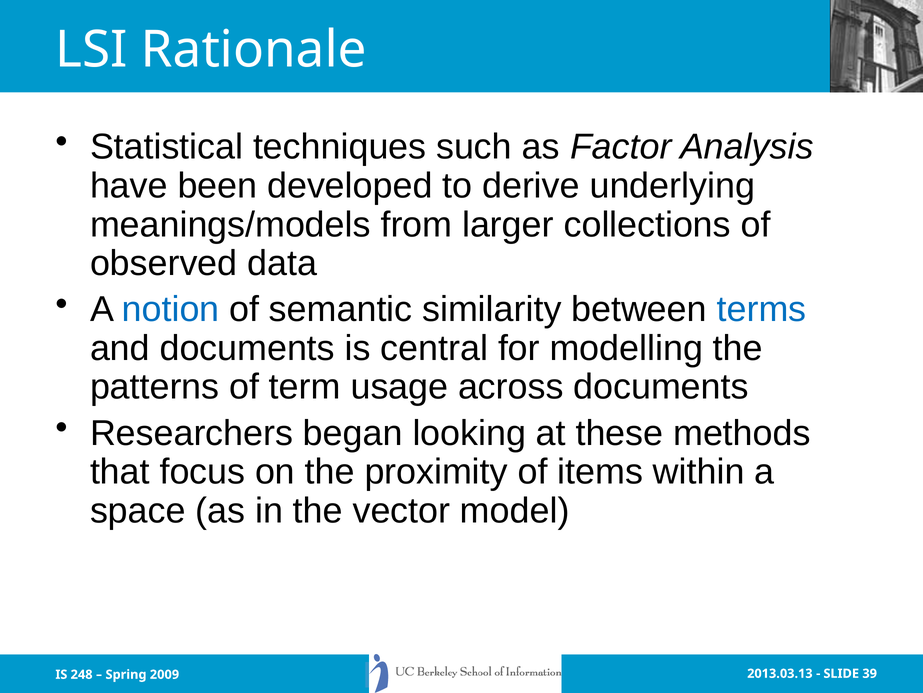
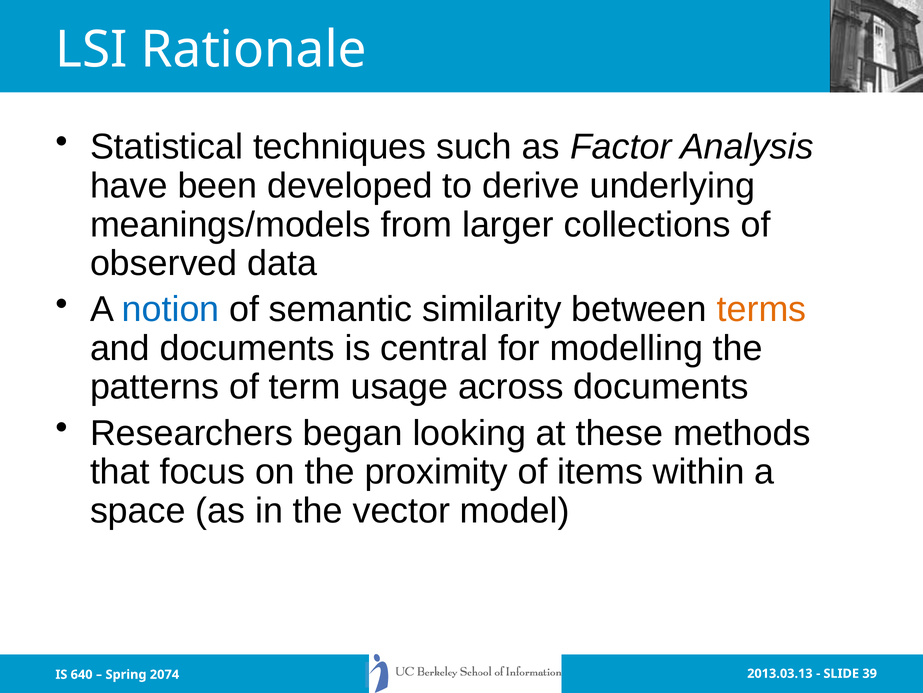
terms colour: blue -> orange (762, 309)
248: 248 -> 640 (82, 674)
2009: 2009 -> 2074 (164, 674)
